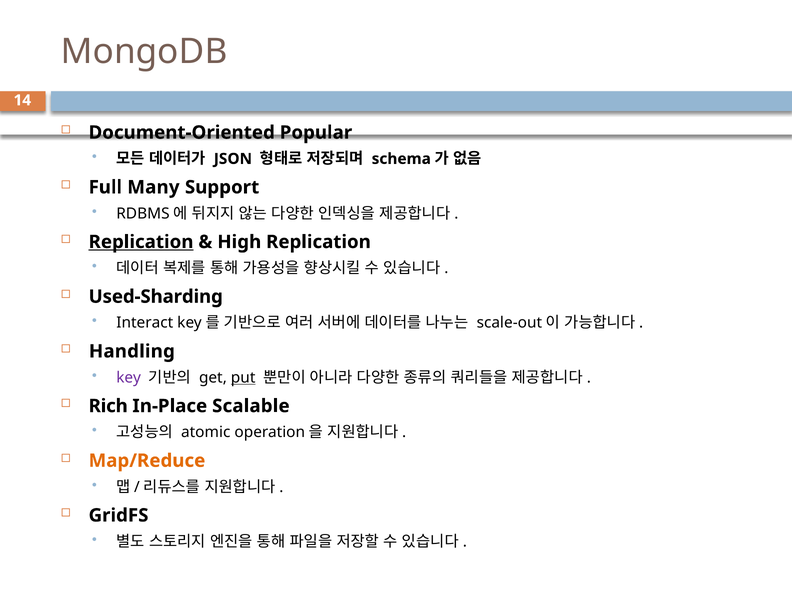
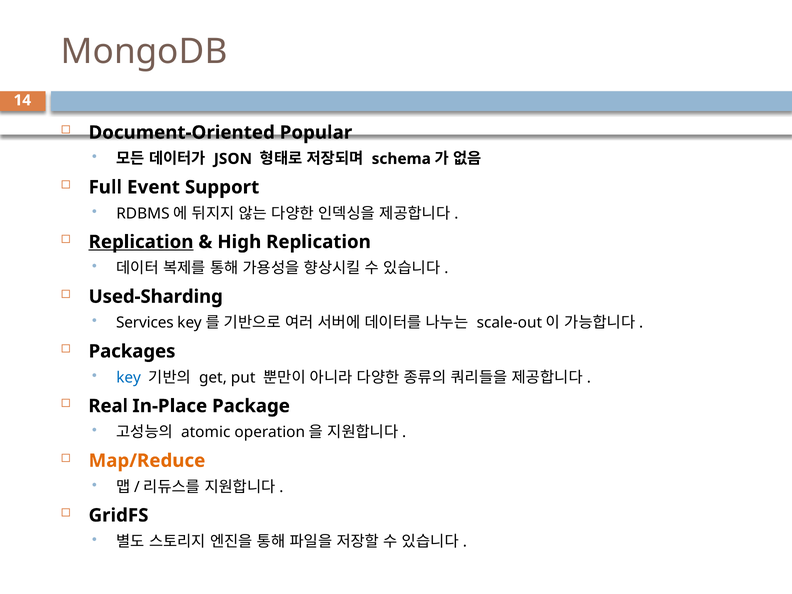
Many: Many -> Event (153, 187)
Interact: Interact -> Services (145, 323)
Handling: Handling -> Packages (132, 351)
key colour: purple -> blue (129, 378)
put underline: present -> none (243, 378)
Rich: Rich -> Real (108, 406)
Scalable: Scalable -> Package (251, 406)
